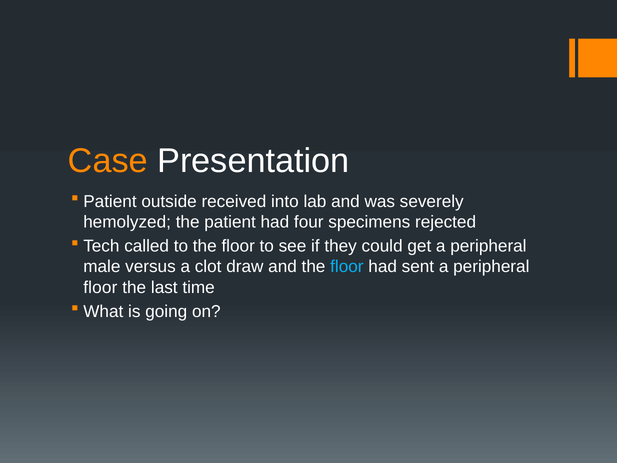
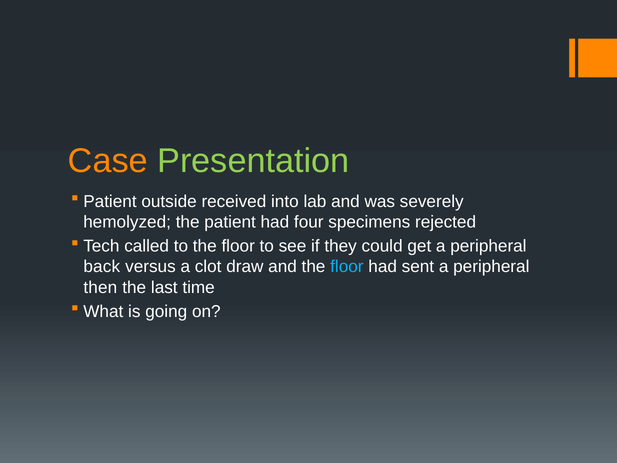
Presentation colour: white -> light green (253, 161)
male: male -> back (102, 267)
floor: floor -> then (100, 287)
